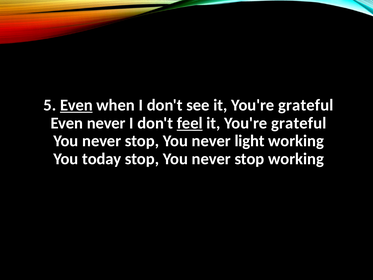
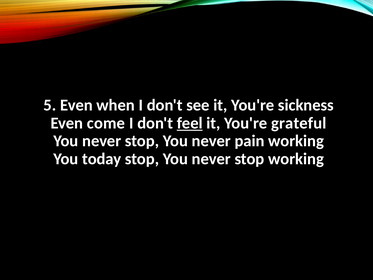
Even underline: present -> none (76, 105)
see it You're grateful: grateful -> sickness (306, 105)
Even never: never -> come (106, 123)
light: light -> pain (249, 141)
